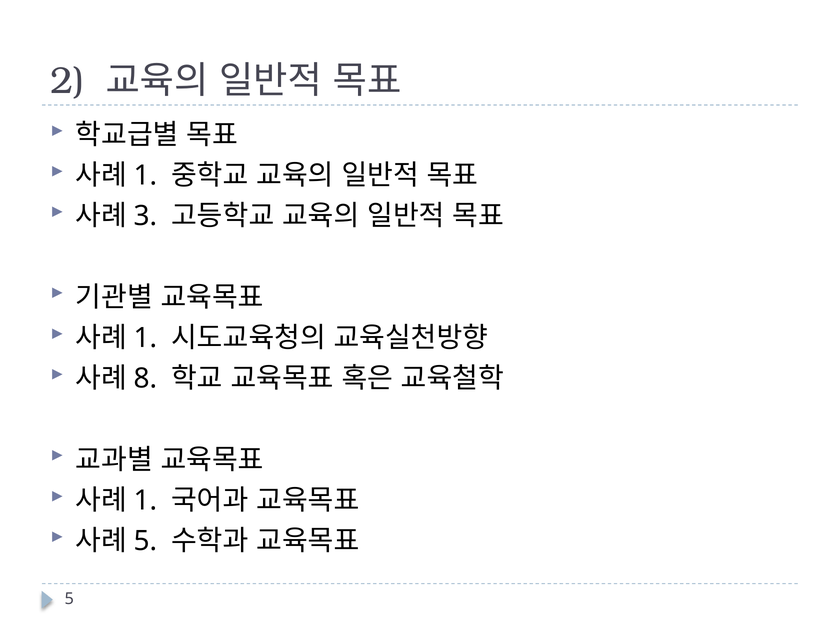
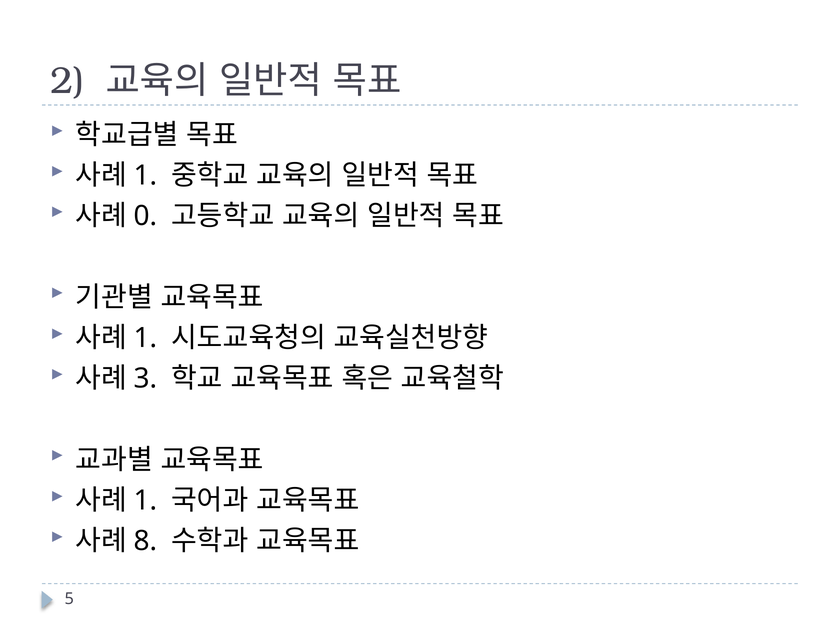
3: 3 -> 0 (145, 216)
8: 8 -> 3 (145, 379)
5: 5 -> 8 (145, 541)
